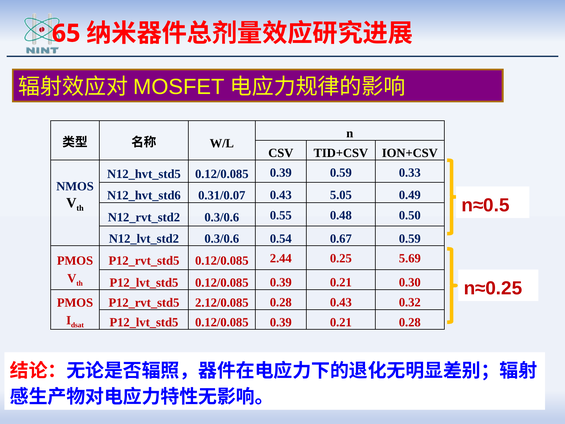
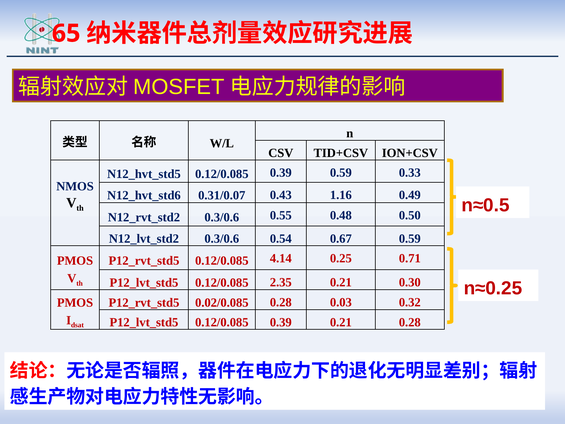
5.05: 5.05 -> 1.16 (341, 195)
2.44: 2.44 -> 4.14 (281, 258)
5.69: 5.69 -> 0.71 (410, 258)
0.39: 0.39 -> 2.35 (281, 282)
2.12/0.085: 2.12/0.085 -> 0.02/0.085 (222, 302)
0.28 0.43: 0.43 -> 0.03 (341, 302)
